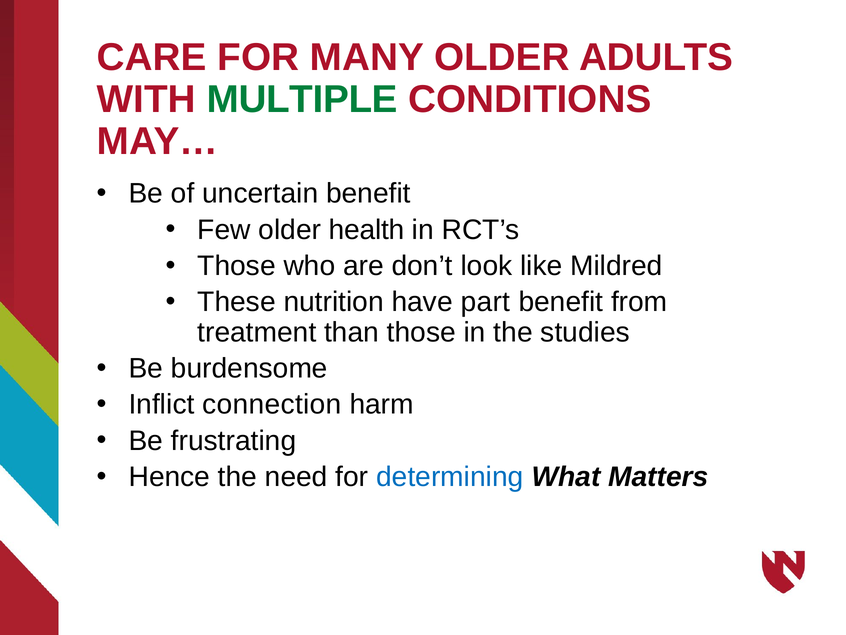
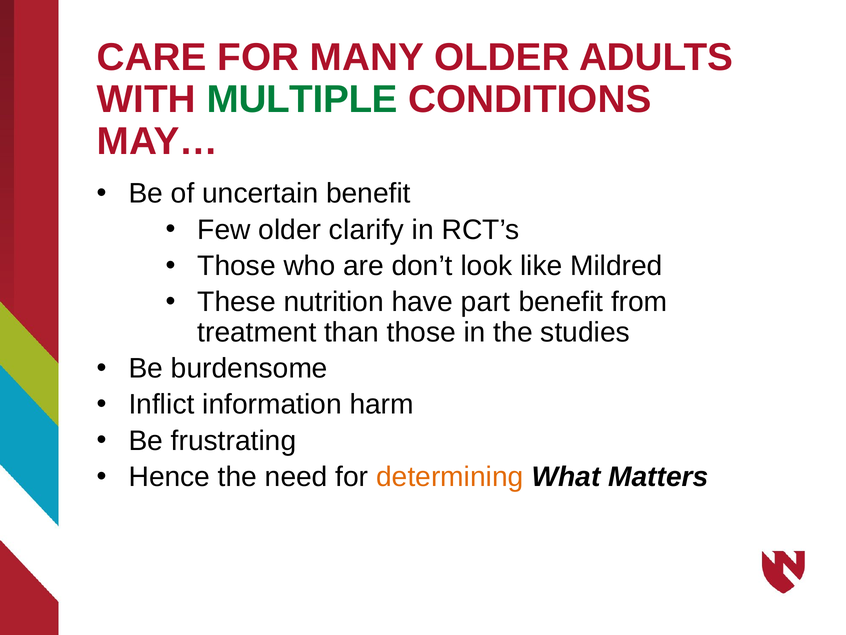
health: health -> clarify (366, 230)
connection: connection -> information (272, 404)
determining colour: blue -> orange (450, 476)
